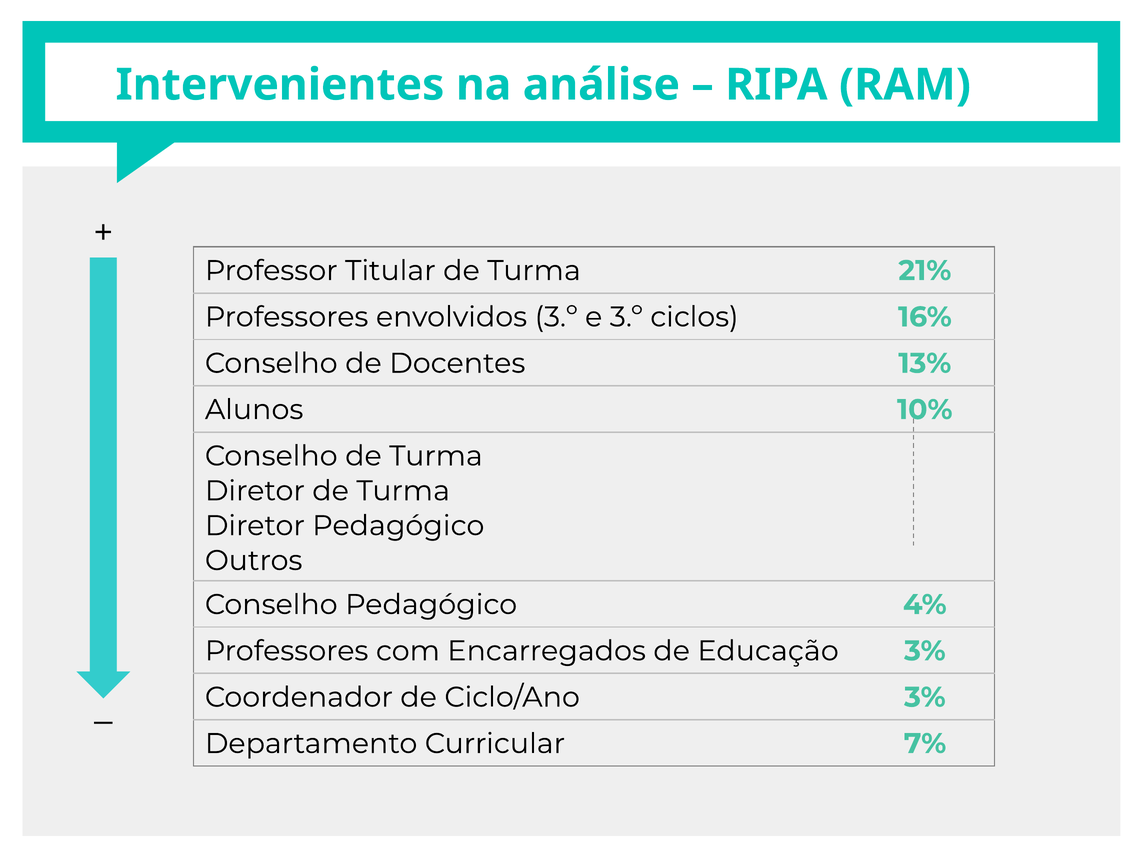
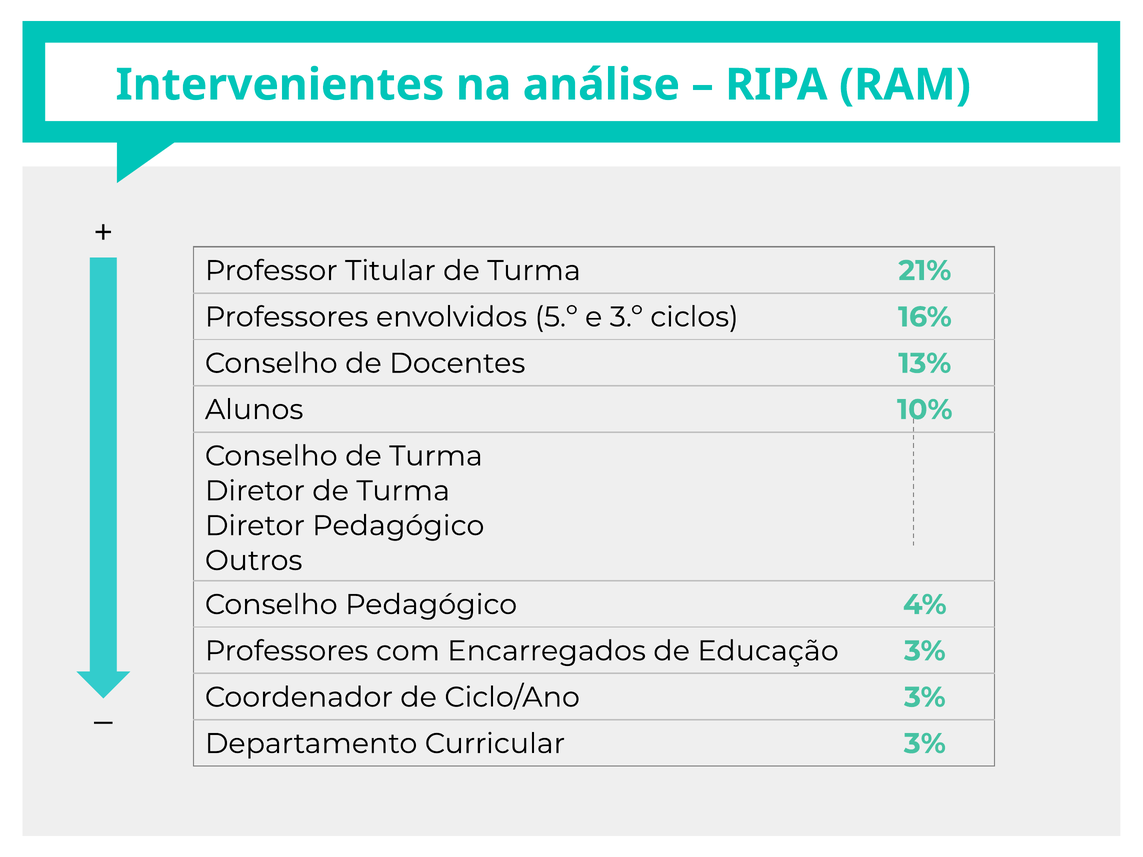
envolvidos 3.º: 3.º -> 5.º (556, 317)
Curricular 7%: 7% -> 3% (925, 744)
